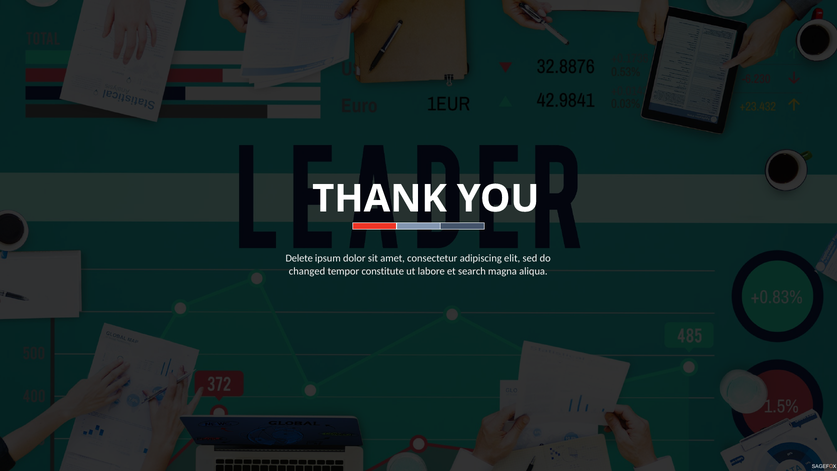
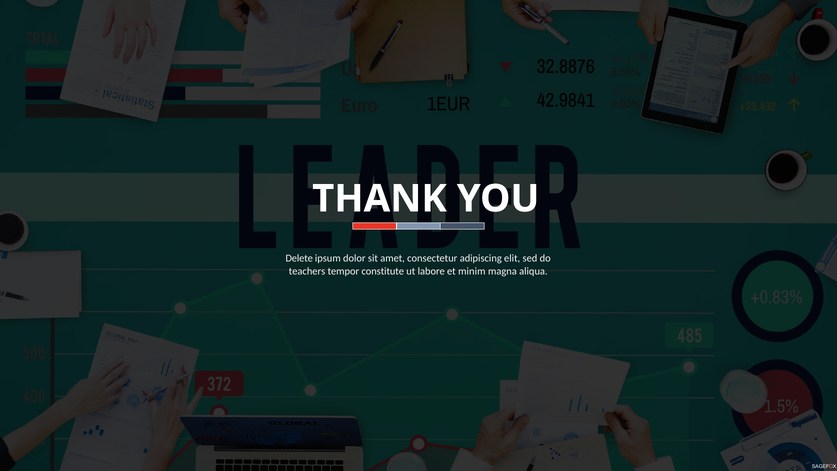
changed: changed -> teachers (307, 271)
search: search -> minim (472, 271)
